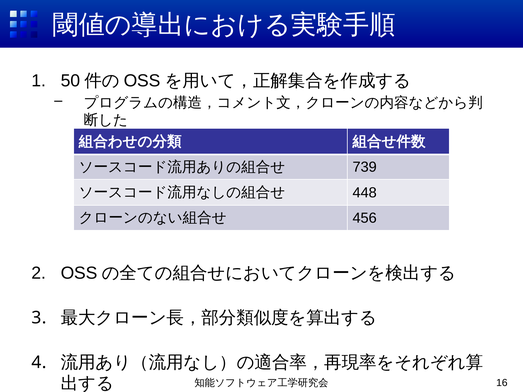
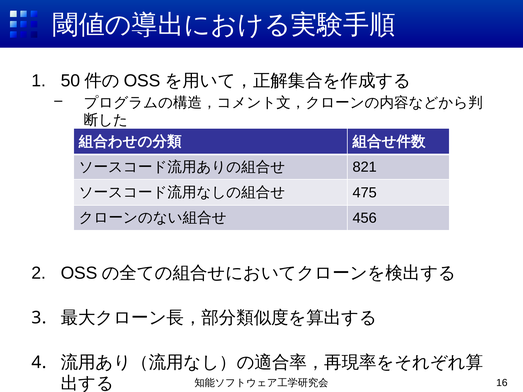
739: 739 -> 821 (365, 167)
448: 448 -> 475 (365, 193)
